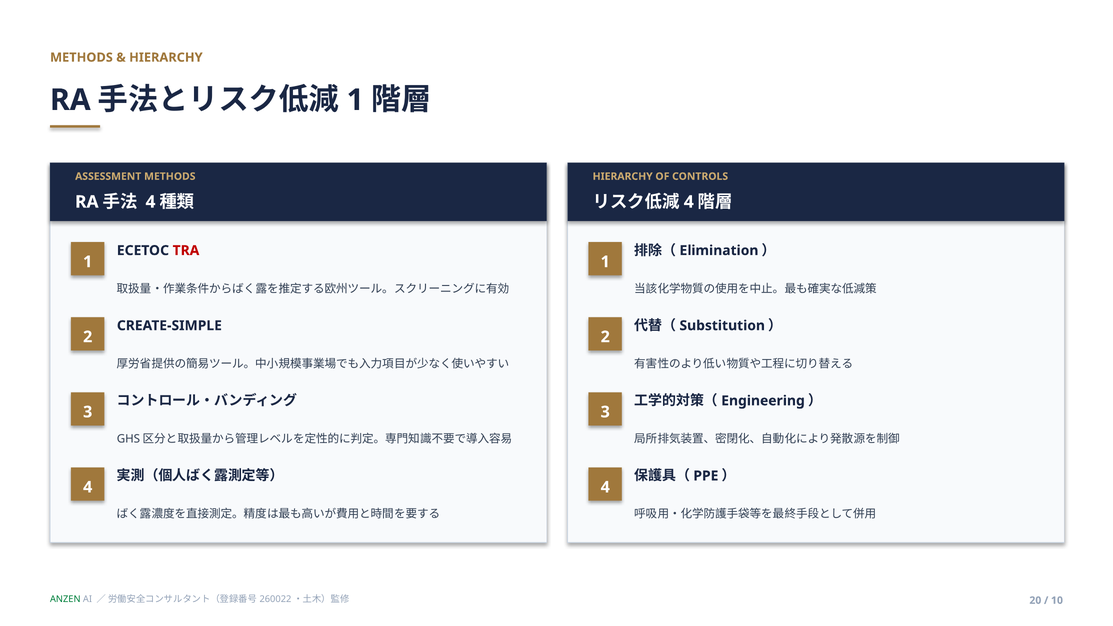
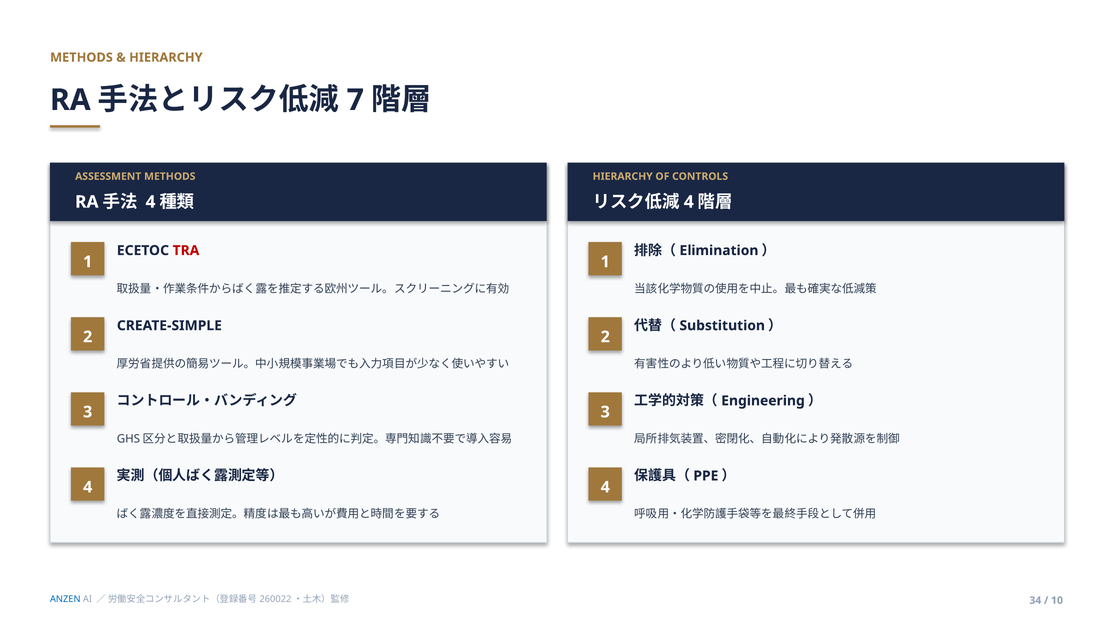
1: 1 -> 7 (355, 100)
ANZEN colour: green -> blue (65, 599)
20: 20 -> 34 (1035, 600)
